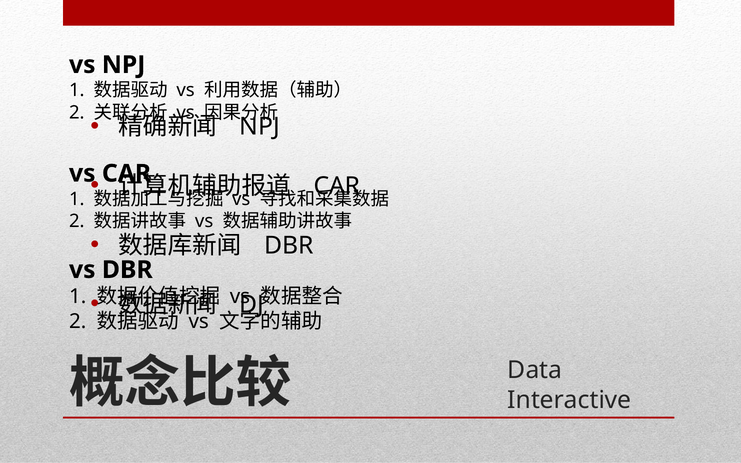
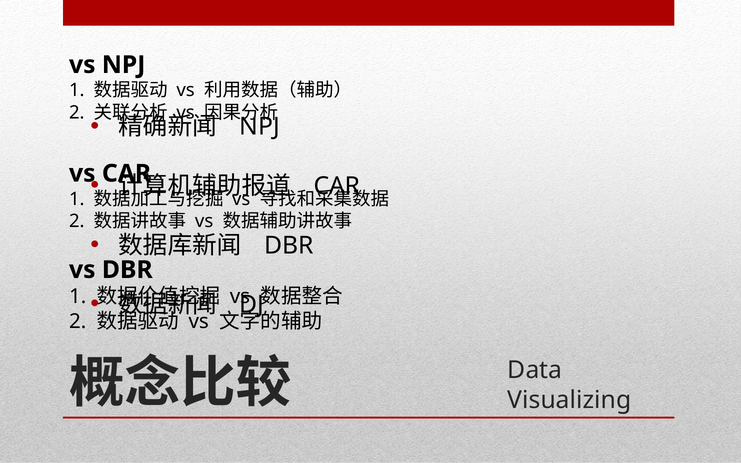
Interactive: Interactive -> Visualizing (569, 400)
